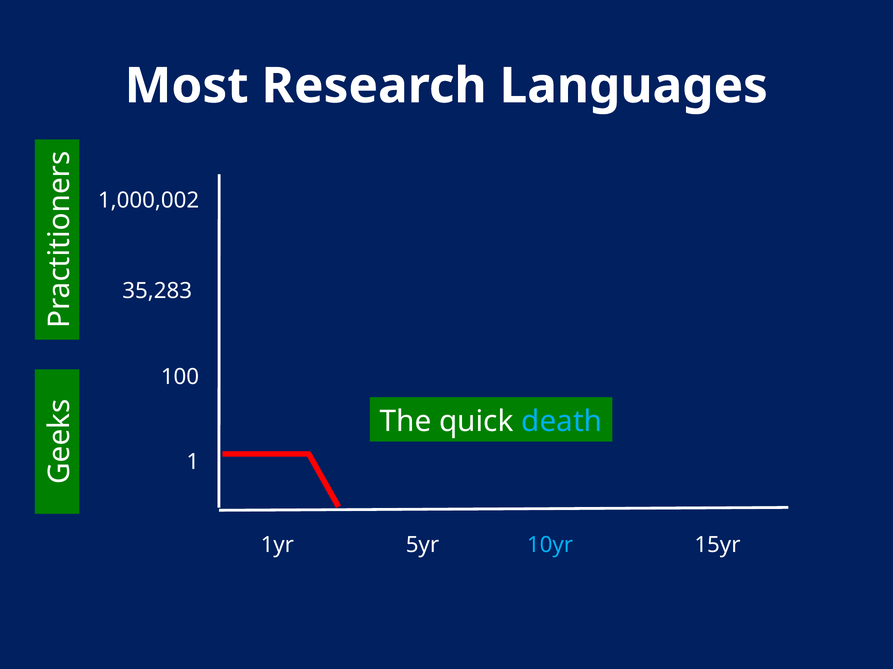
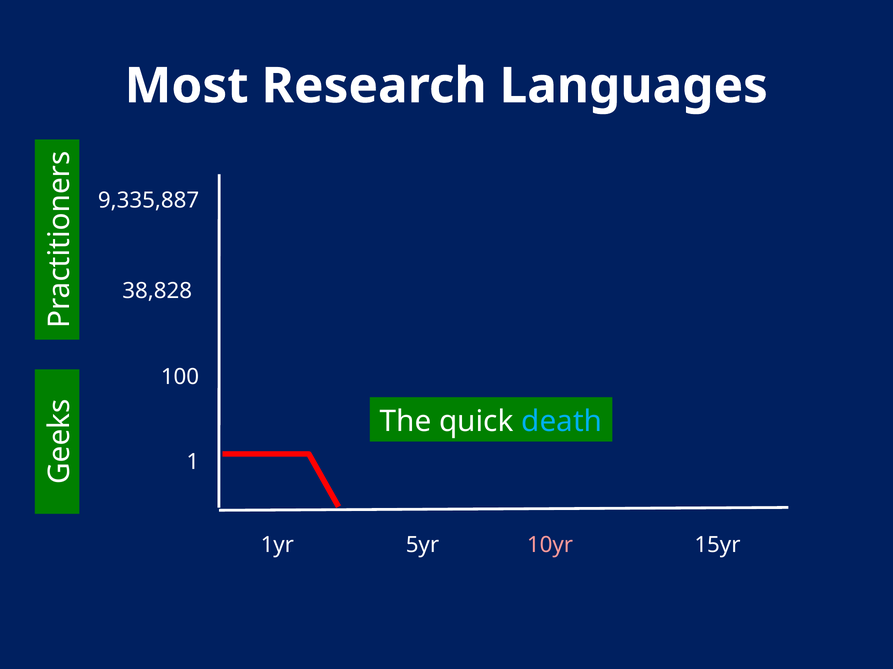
1,000,002: 1,000,002 -> 9,335,887 (149, 201)
35,283: 35,283 -> 38,828 (157, 291)
10yr colour: light blue -> pink (550, 546)
